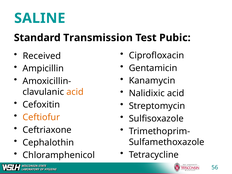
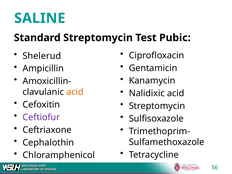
Standard Transmission: Transmission -> Streptomycin (98, 38)
Received: Received -> Shelerud (42, 56)
Ceftiofur colour: orange -> purple (41, 117)
